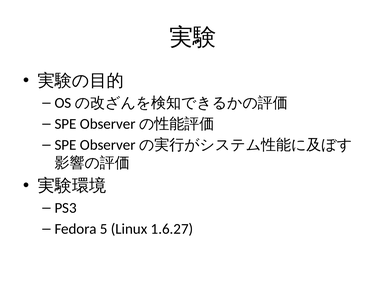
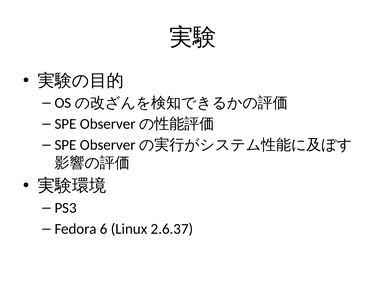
5: 5 -> 6 (104, 229)
1.6.27: 1.6.27 -> 2.6.37 (172, 229)
